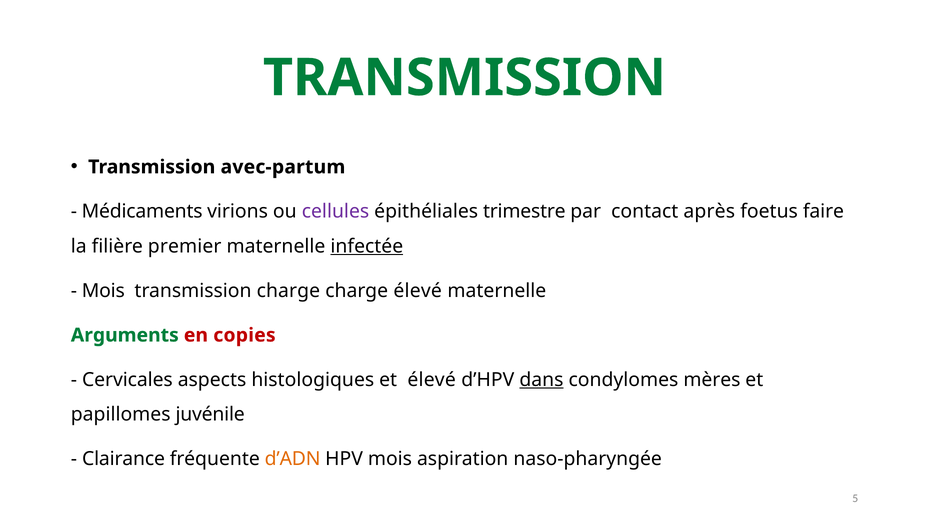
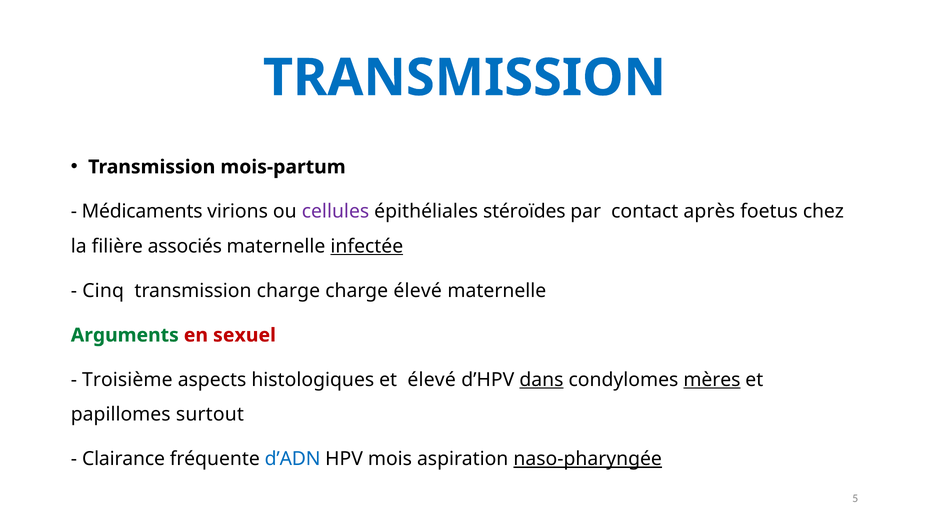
TRANSMISSION colour: green -> blue (464, 78)
avec-partum: avec-partum -> mois-partum (283, 167)
trimestre: trimestre -> stéroïdes (524, 212)
faire: faire -> chez (823, 212)
premier: premier -> associés (185, 247)
Mois: Mois -> Cinq (103, 291)
copies: copies -> sexuel (245, 336)
Cervicales: Cervicales -> Troisième (127, 380)
mères underline: none -> present (712, 380)
juvénile: juvénile -> surtout (210, 415)
d’ADN colour: orange -> blue (293, 459)
naso-pharyngée underline: none -> present (588, 459)
